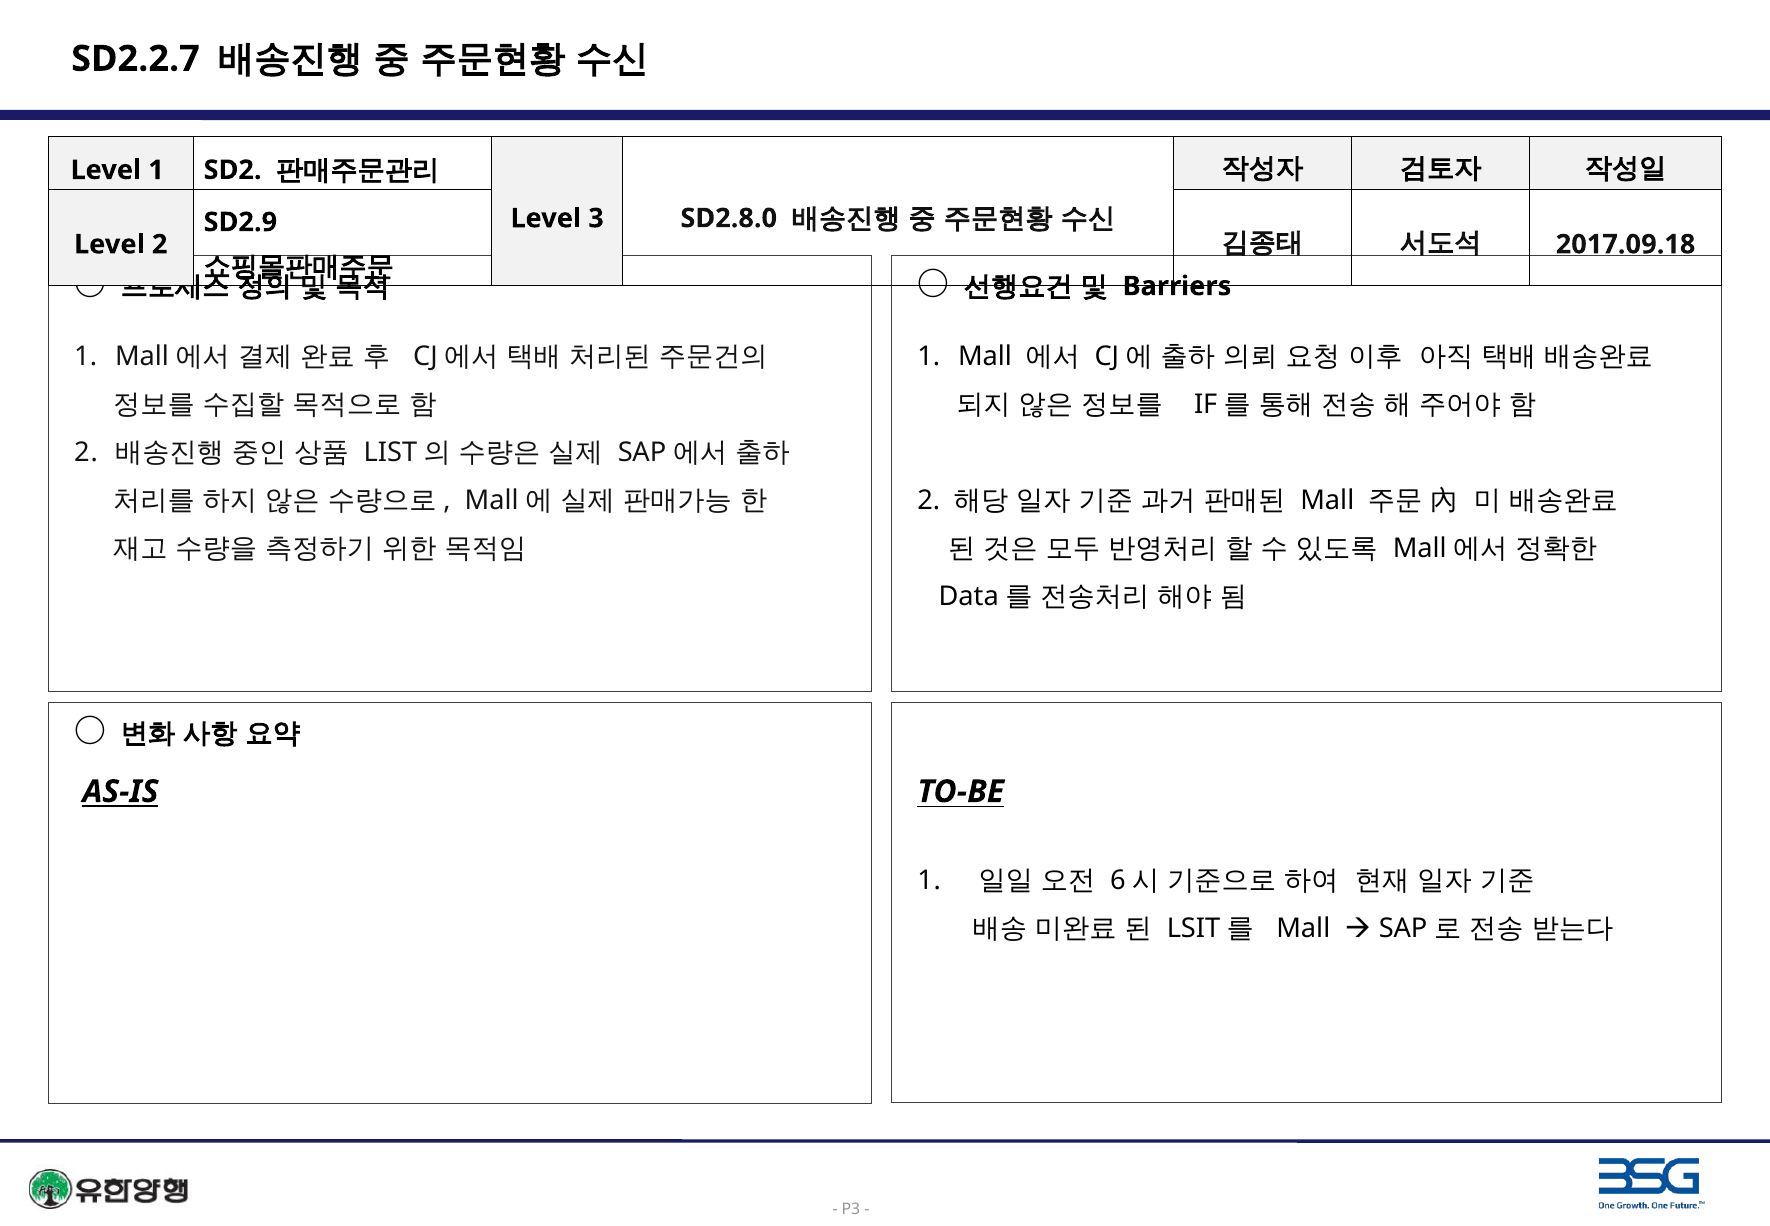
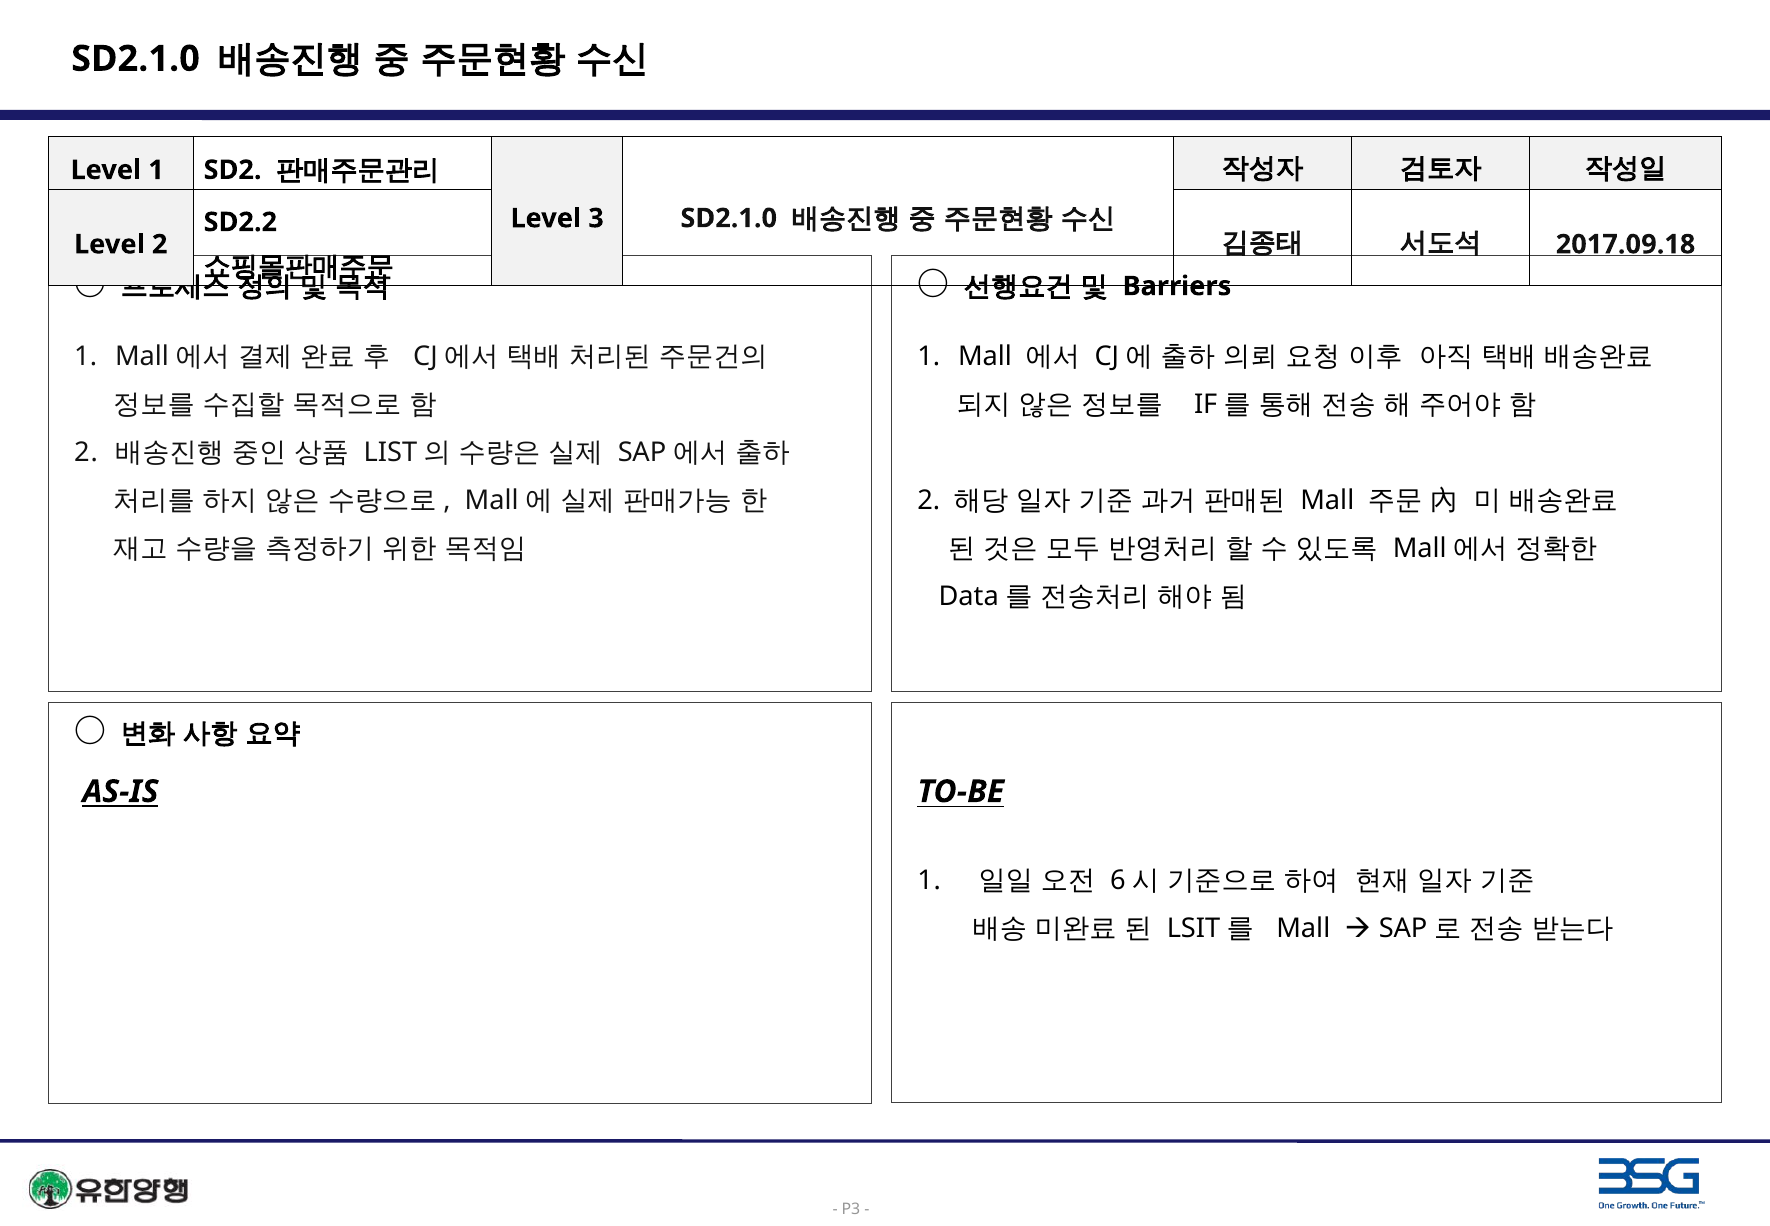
SD2.2.7: SD2.2.7 -> SD2.1.0 (135, 59)
3 SD2.8.0: SD2.8.0 -> SD2.1.0 (729, 218)
SD2.9: SD2.9 -> SD2.2 (240, 222)
